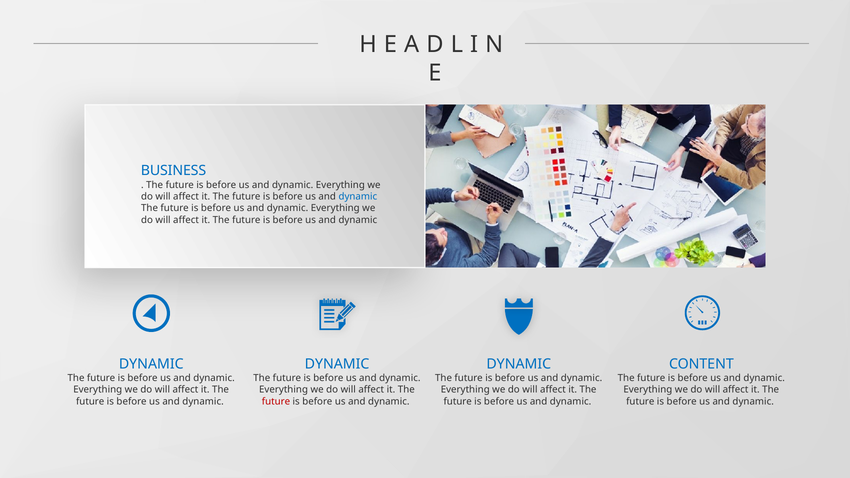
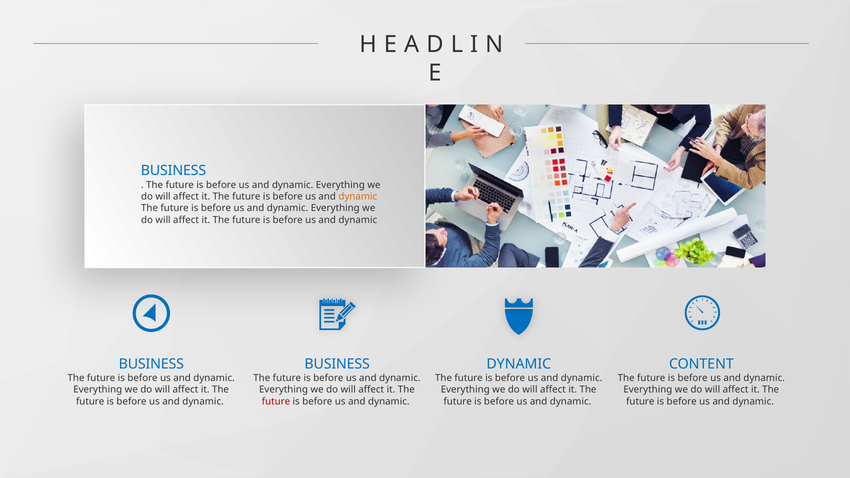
dynamic colour: blue -> orange (358, 197)
DYNAMIC: DYNAMIC -> BUSINESS (151, 364)
DYNAMIC: DYNAMIC -> BUSINESS (337, 364)
